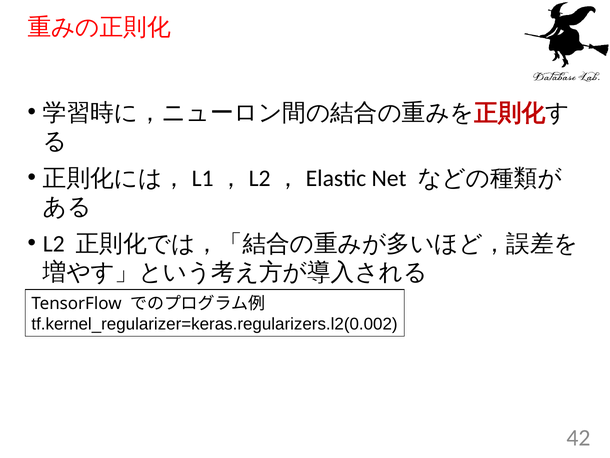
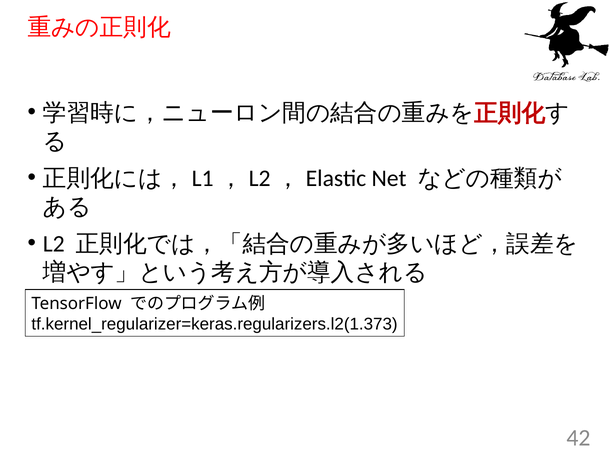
tf.kernel_regularizer=keras.regularizers.l2(0.002: tf.kernel_regularizer=keras.regularizers.l2(0.002 -> tf.kernel_regularizer=keras.regularizers.l2(1.373 (215, 324)
